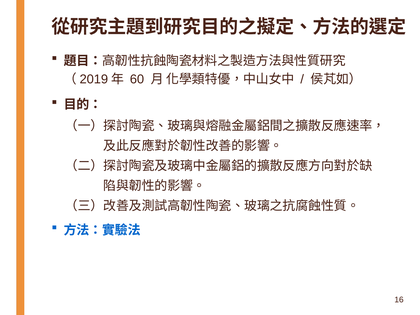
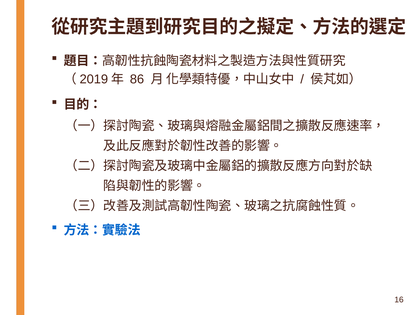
60: 60 -> 86 (137, 79)
